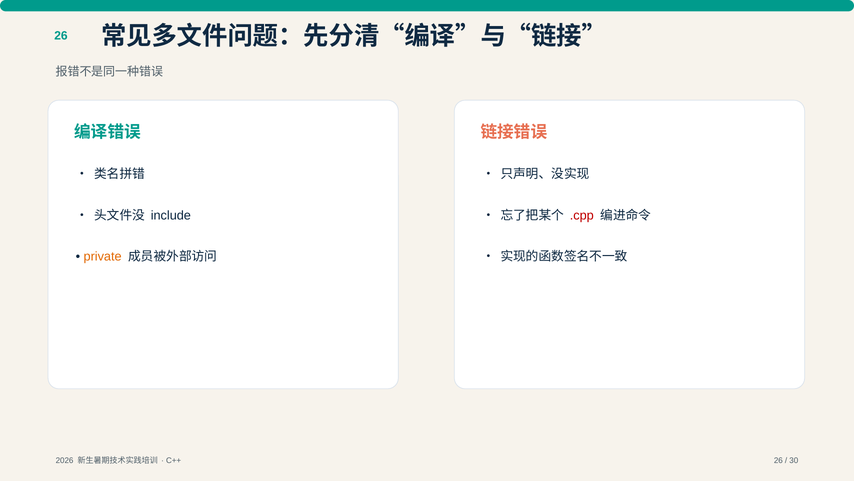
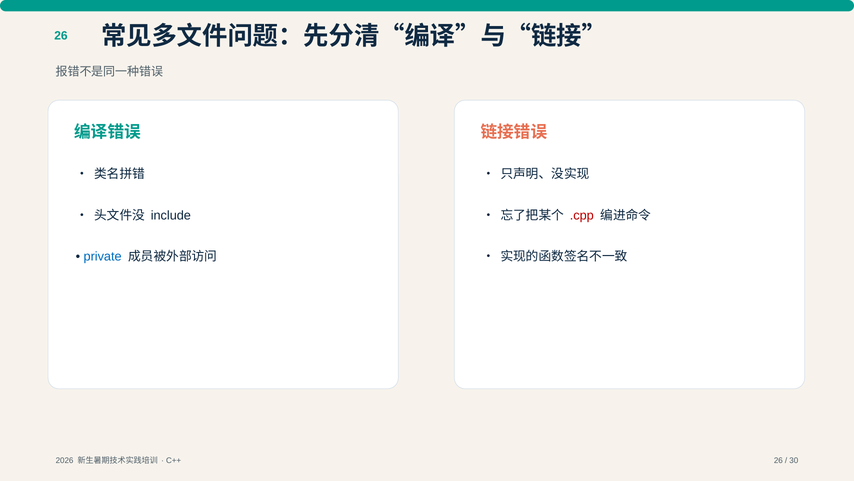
private colour: orange -> blue (103, 256)
